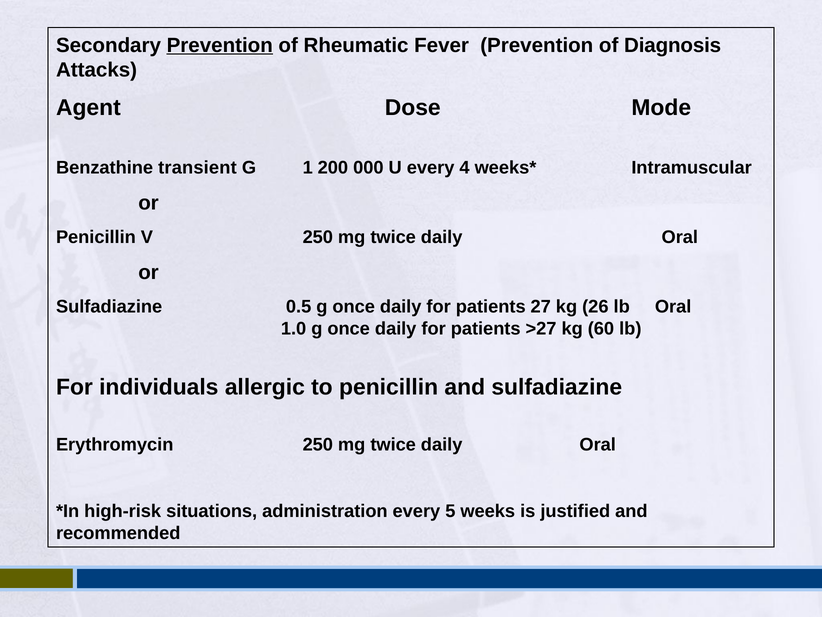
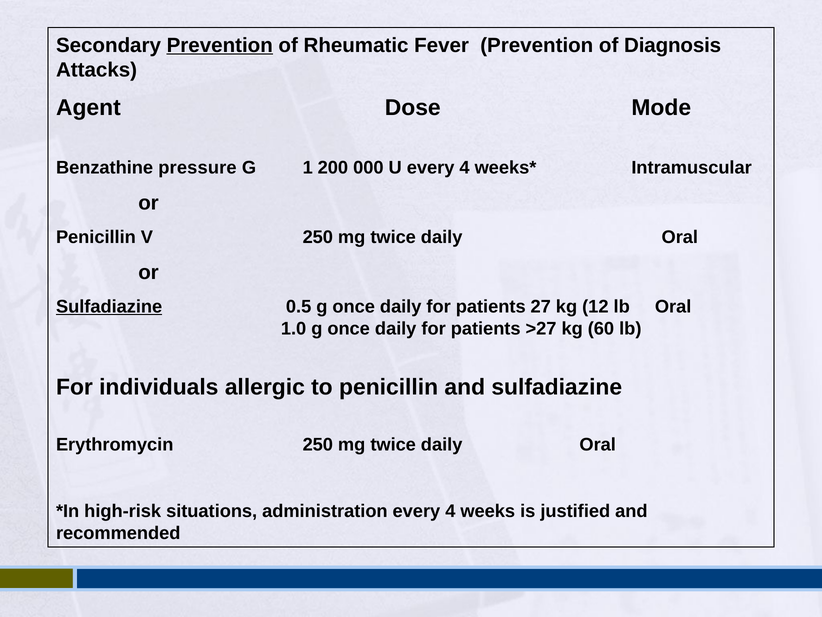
transient: transient -> pressure (197, 168)
Sulfadiazine underline: none -> present (109, 307)
26: 26 -> 12 (595, 307)
administration every 5: 5 -> 4 (450, 511)
